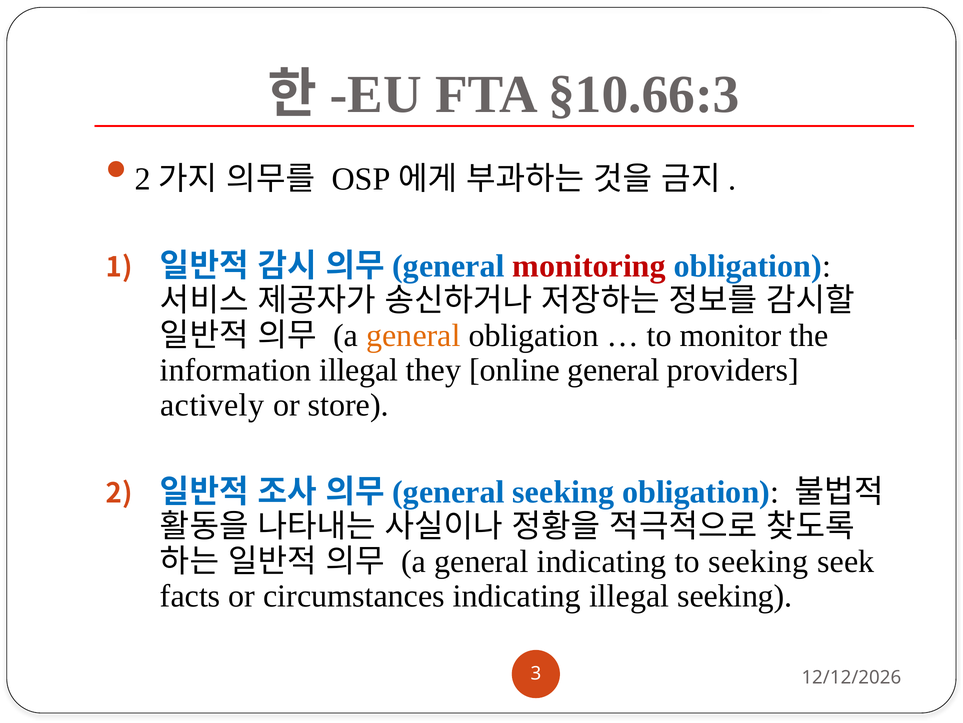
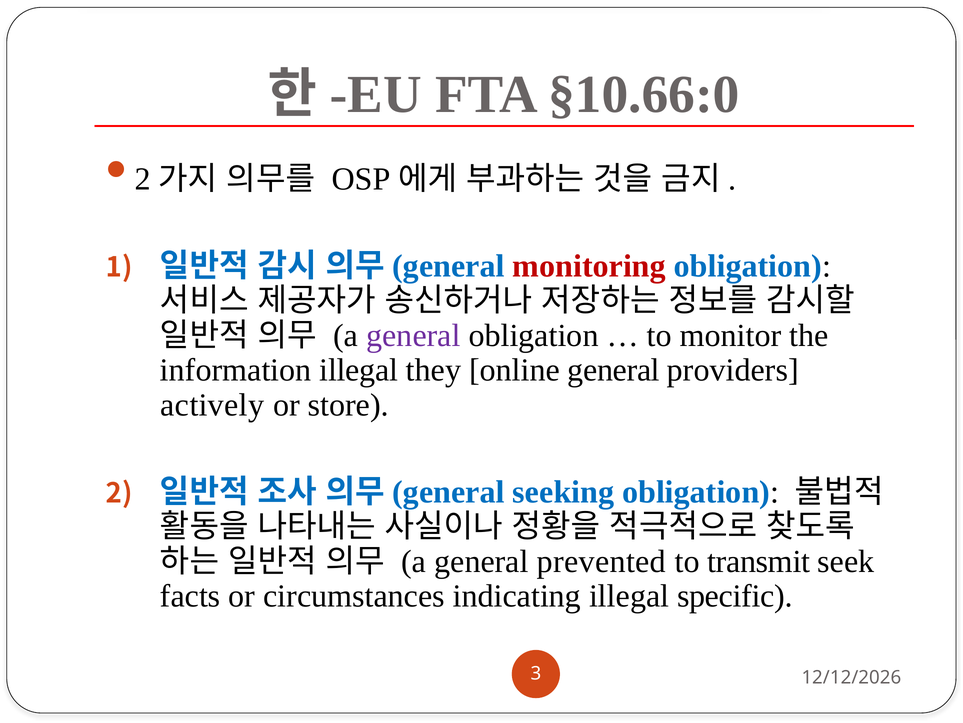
§10.66:3: §10.66:3 -> §10.66:0 (644, 95)
general colour: orange -> purple (413, 335)
general indicating: indicating -> prevented (601, 561)
to seeking: seeking -> transmit (759, 561)
illegal seeking: seeking -> specific (735, 596)
